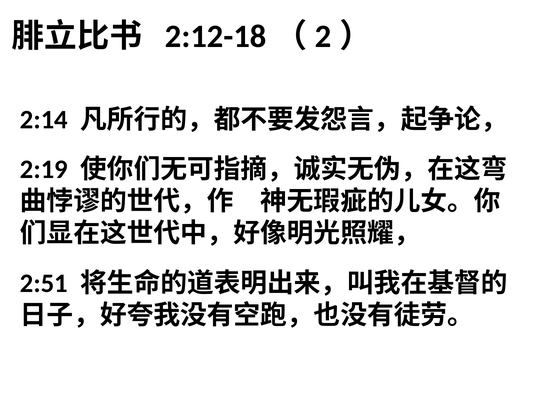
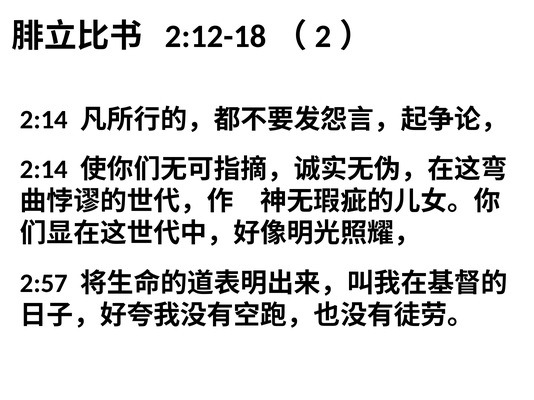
2:19: 2:19 -> 2:14 (44, 170)
2:51: 2:51 -> 2:57 (44, 284)
